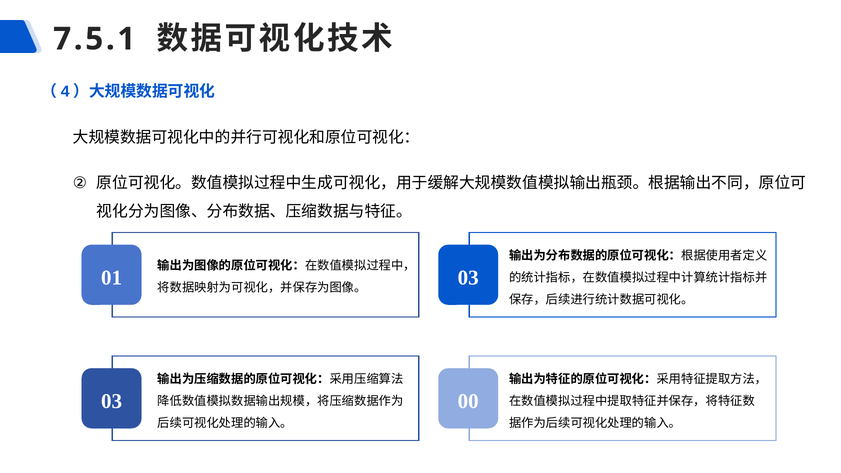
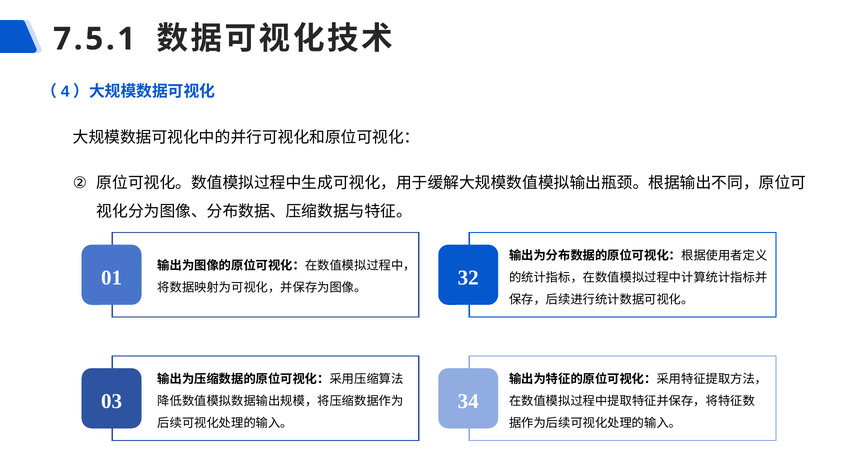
01 03: 03 -> 32 (468, 278)
00: 00 -> 34 (468, 401)
